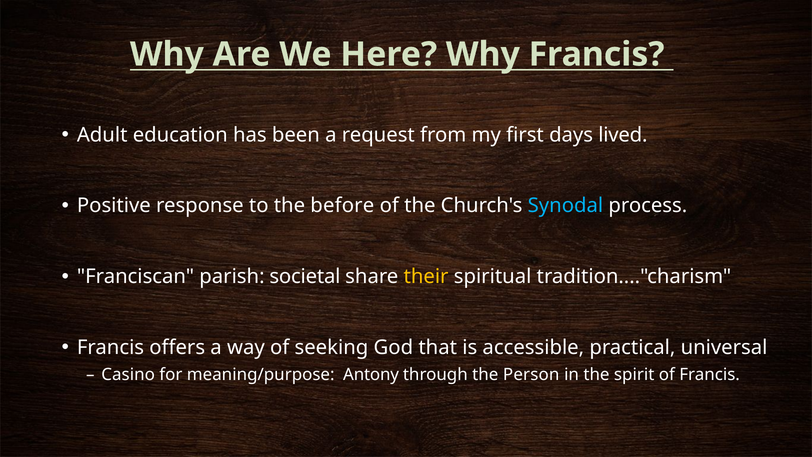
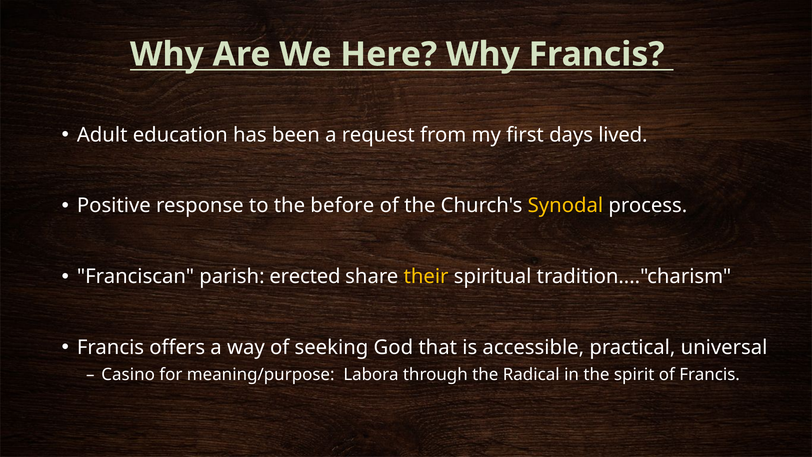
Synodal colour: light blue -> yellow (565, 206)
societal: societal -> erected (305, 277)
Antony: Antony -> Labora (371, 374)
Person: Person -> Radical (531, 374)
